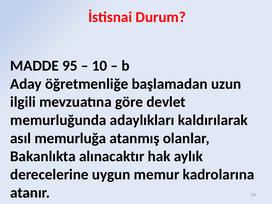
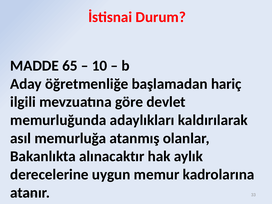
95: 95 -> 65 (70, 66)
uzun: uzun -> hariç (226, 84)
